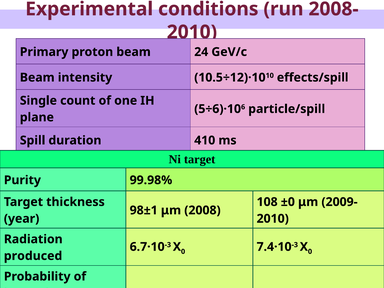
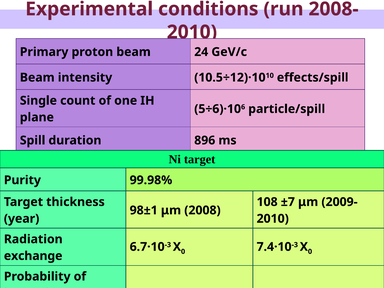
410: 410 -> 896 (205, 140)
±0: ±0 -> ±7 (288, 202)
produced: produced -> exchange (33, 256)
